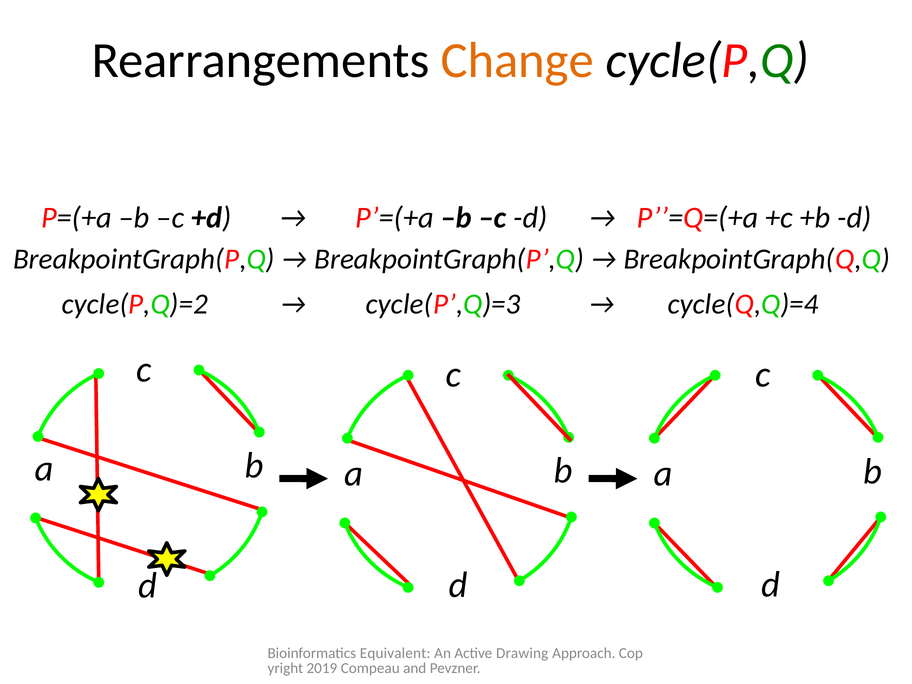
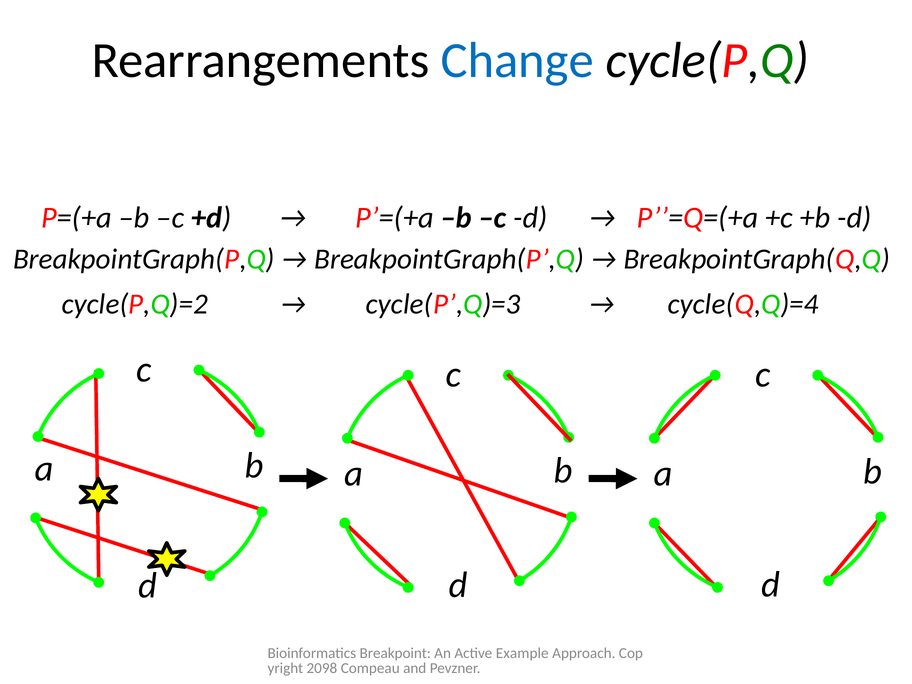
Change colour: orange -> blue (517, 61)
Equivalent: Equivalent -> Breakpoint (395, 653)
Drawing: Drawing -> Example (522, 653)
2019: 2019 -> 2098 (322, 668)
